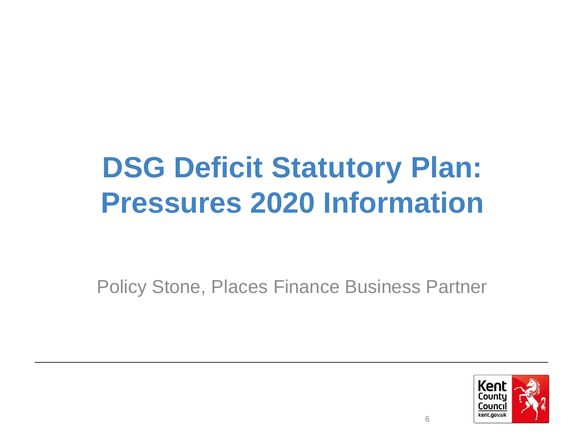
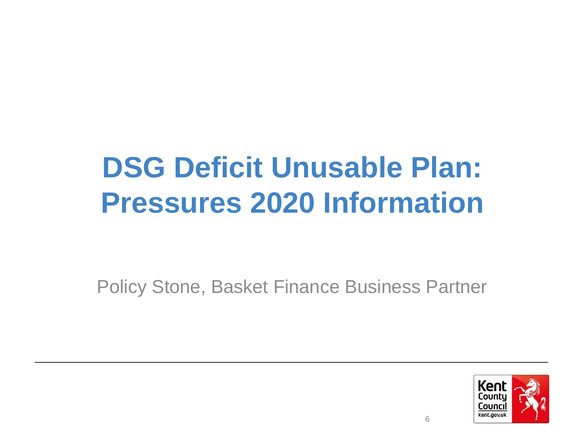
Statutory: Statutory -> Unusable (337, 168)
Places: Places -> Basket (240, 287)
